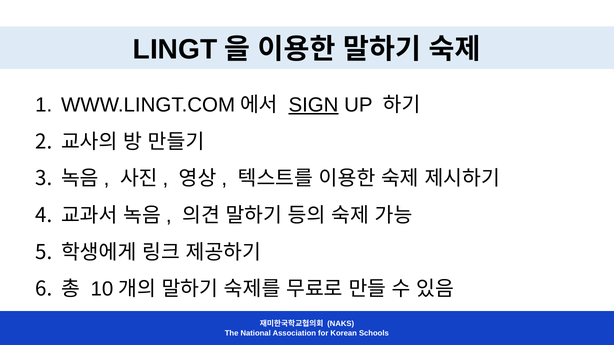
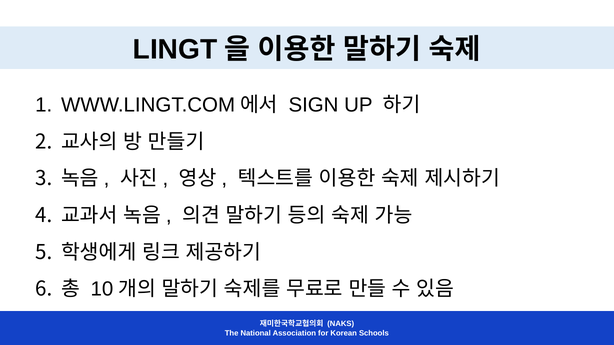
SIGN underline: present -> none (314, 105)
